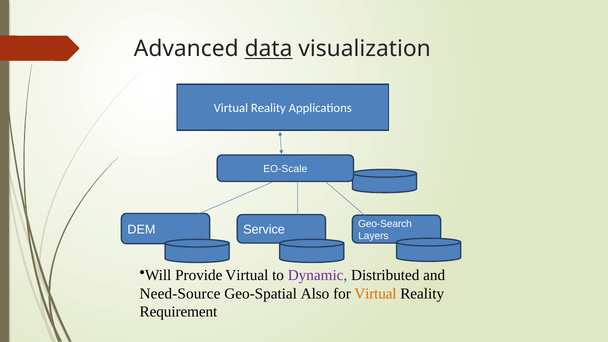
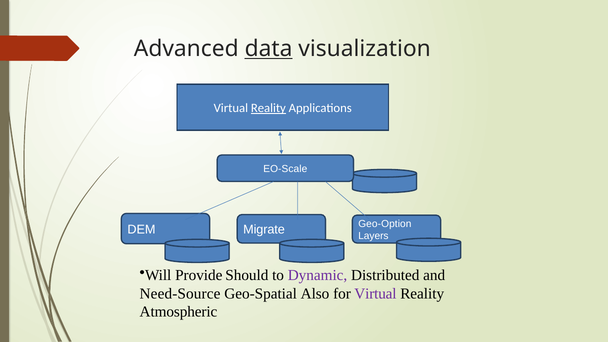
Reality underline: none -> present (268, 108)
Geo-Search: Geo-Search -> Geo-Option (385, 224)
Service: Service -> Migrate (264, 230)
Provide Virtual: Virtual -> Should (247, 275)
Virtual colour: orange -> purple (375, 294)
Requirement: Requirement -> Atmospheric (178, 312)
